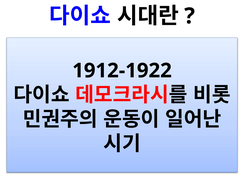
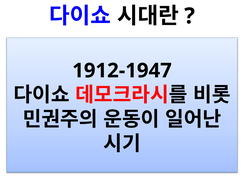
1912-1922: 1912-1922 -> 1912-1947 (122, 71)
